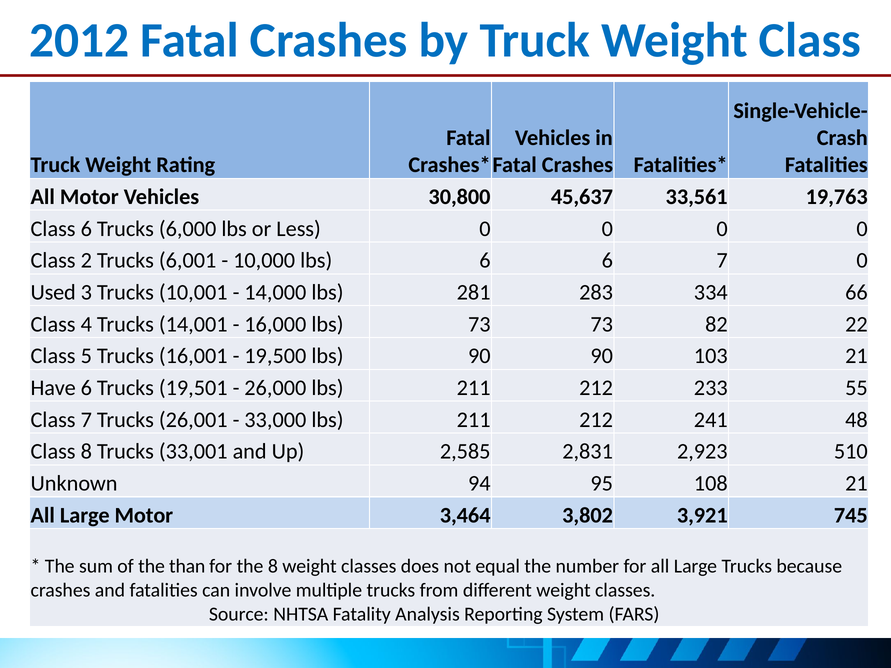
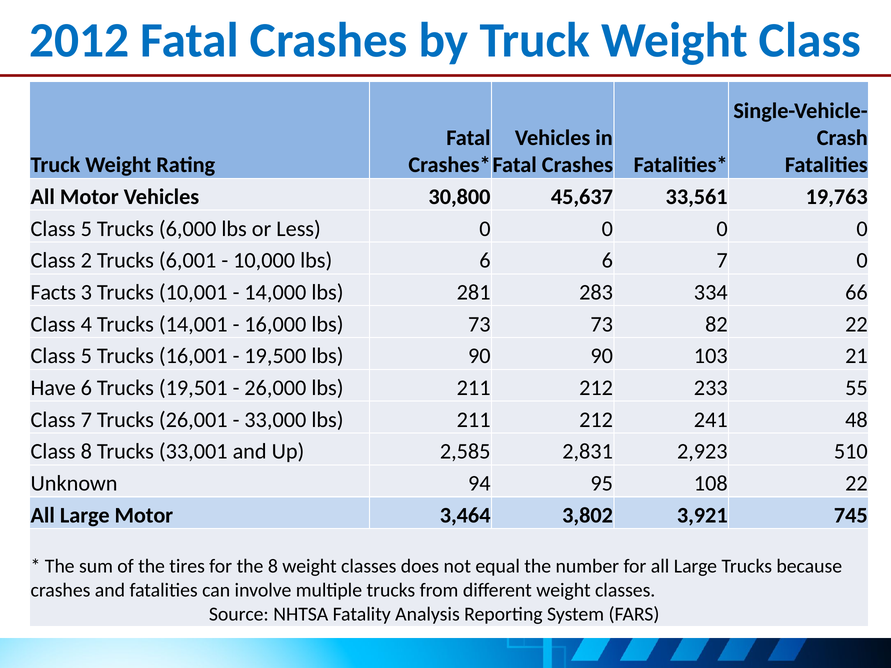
6: 6 -> 5 (86, 229)
Used: Used -> Facts (53, 293)
108 21: 21 -> 22 (856, 484)
than: than -> tires (187, 566)
